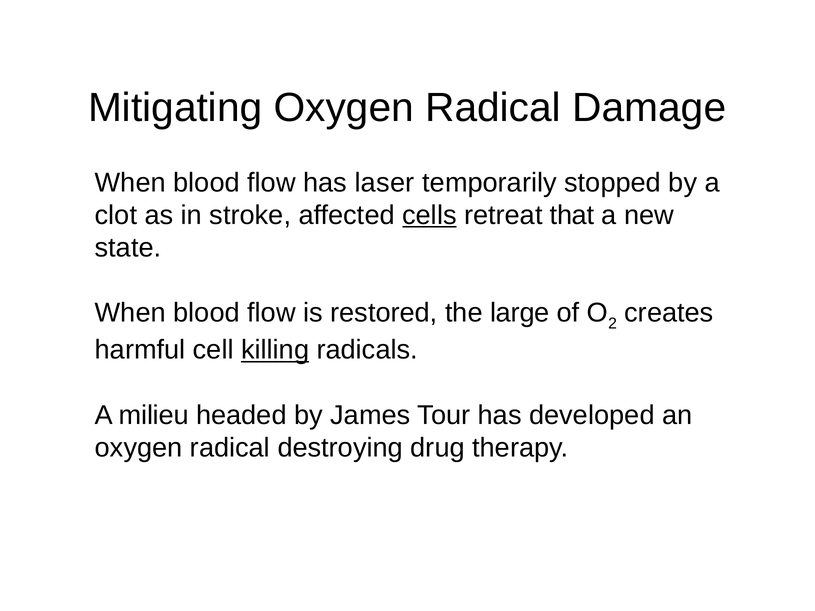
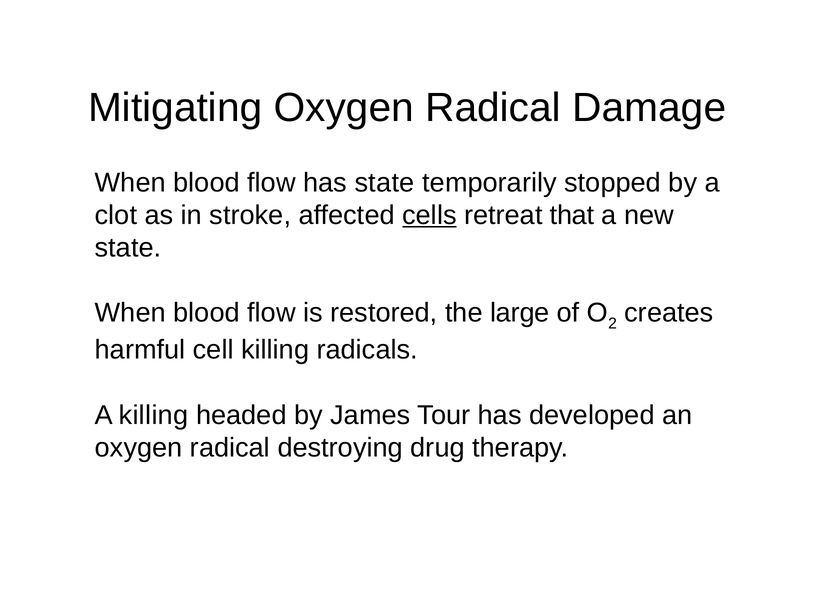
has laser: laser -> state (385, 183)
killing underline: present -> none (275, 350)
A milieu: milieu -> killing (154, 415)
